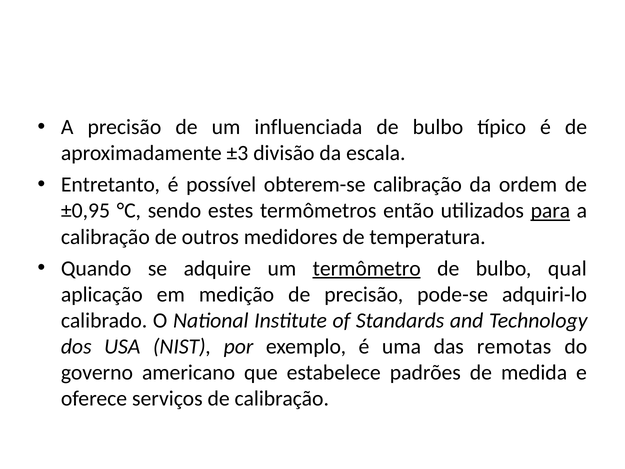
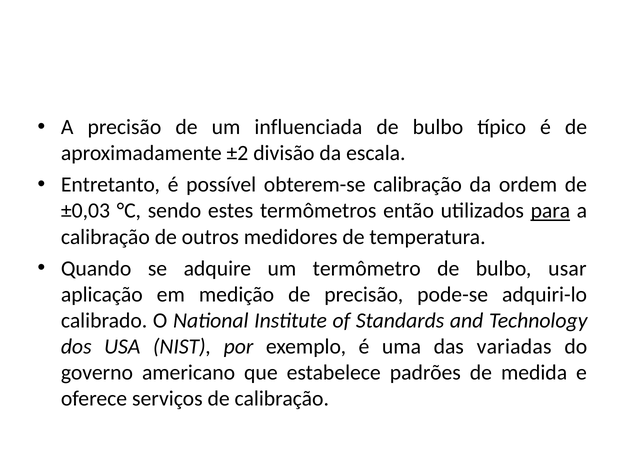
±3: ±3 -> ±2 (237, 153)
±0,95: ±0,95 -> ±0,03 (85, 211)
termômetro underline: present -> none (367, 268)
qual: qual -> usar (567, 268)
remotas: remotas -> variadas (514, 346)
